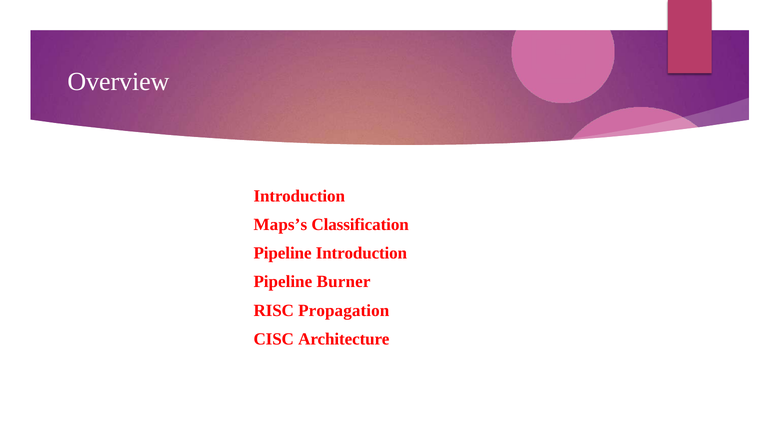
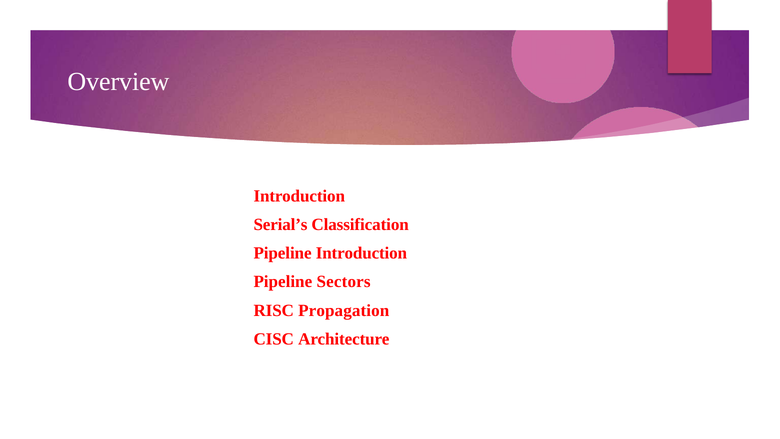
Maps’s: Maps’s -> Serial’s (280, 224)
Burner: Burner -> Sectors (344, 282)
